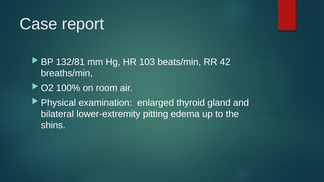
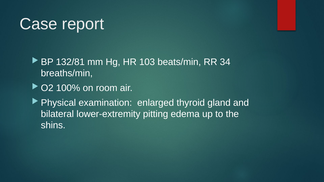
42: 42 -> 34 (225, 62)
